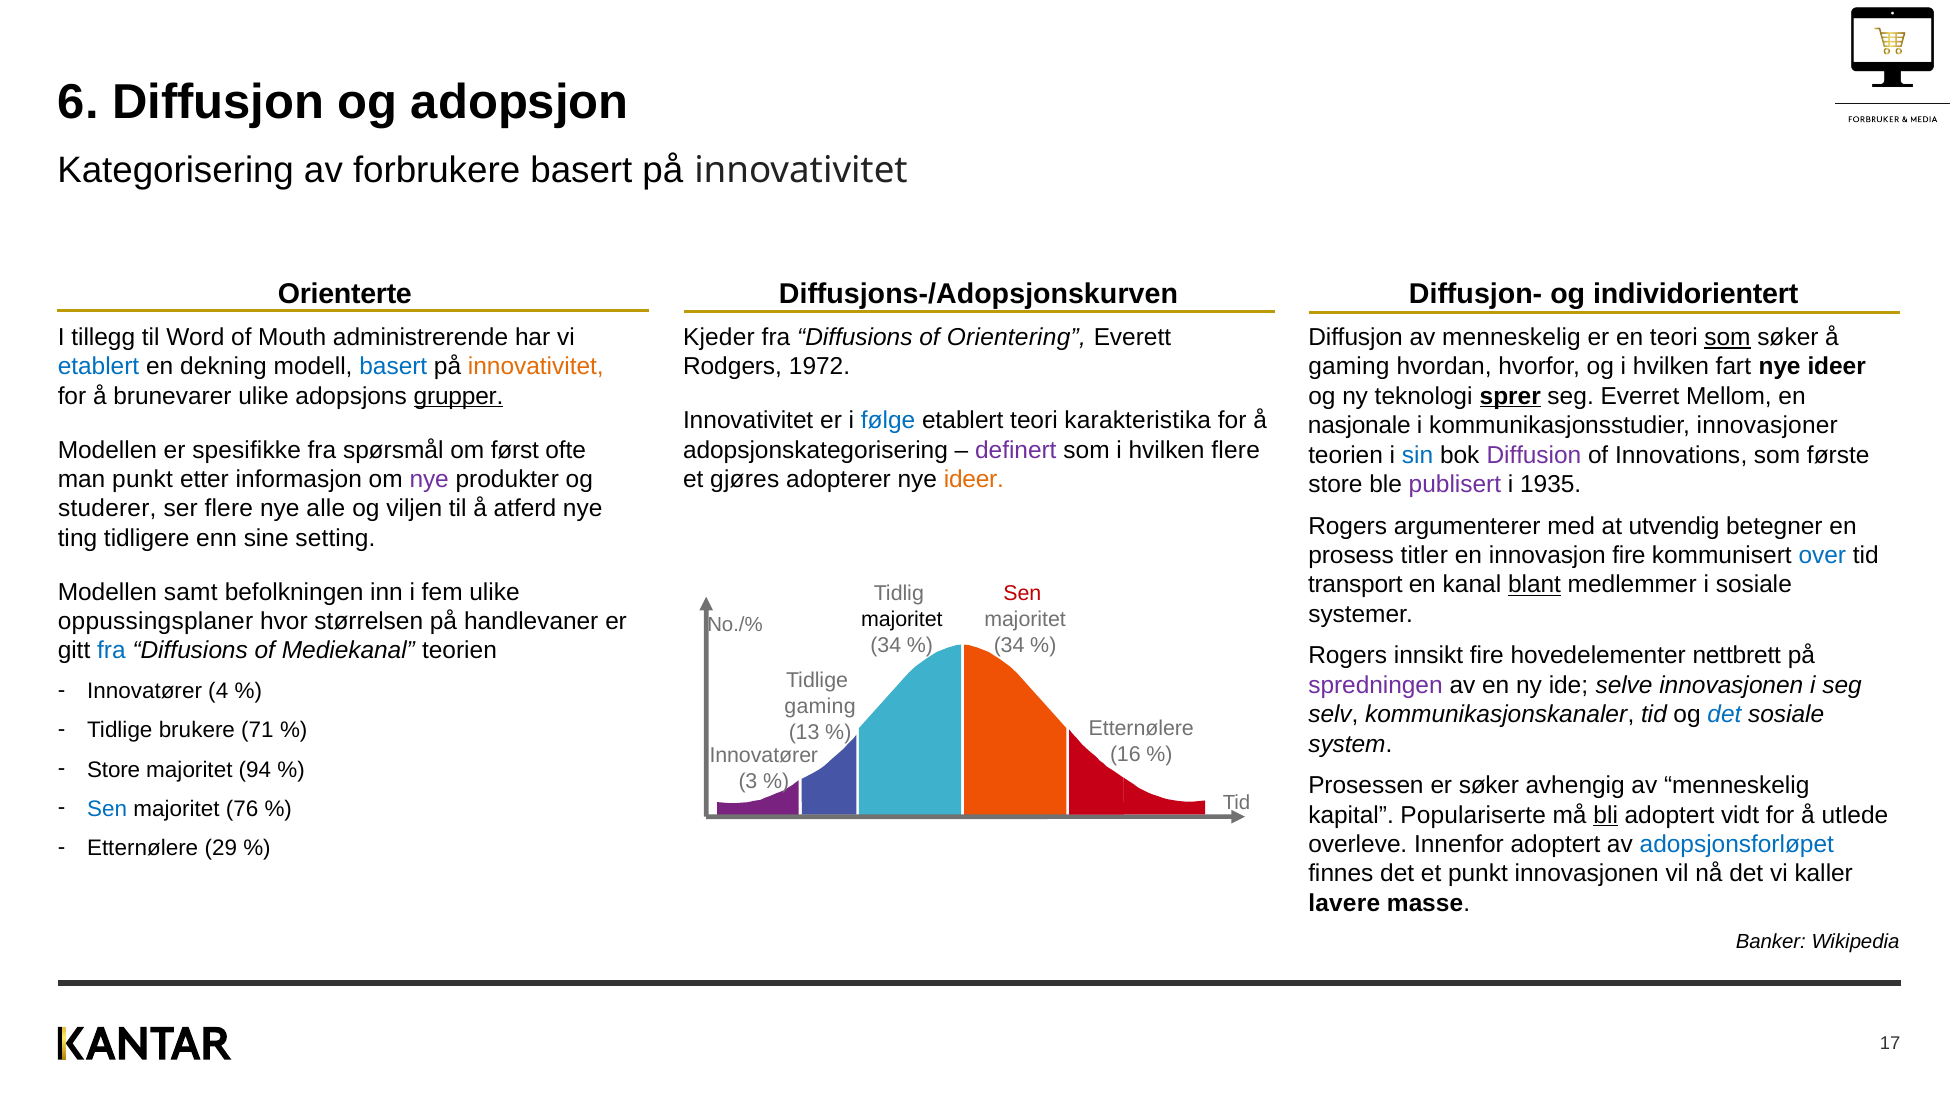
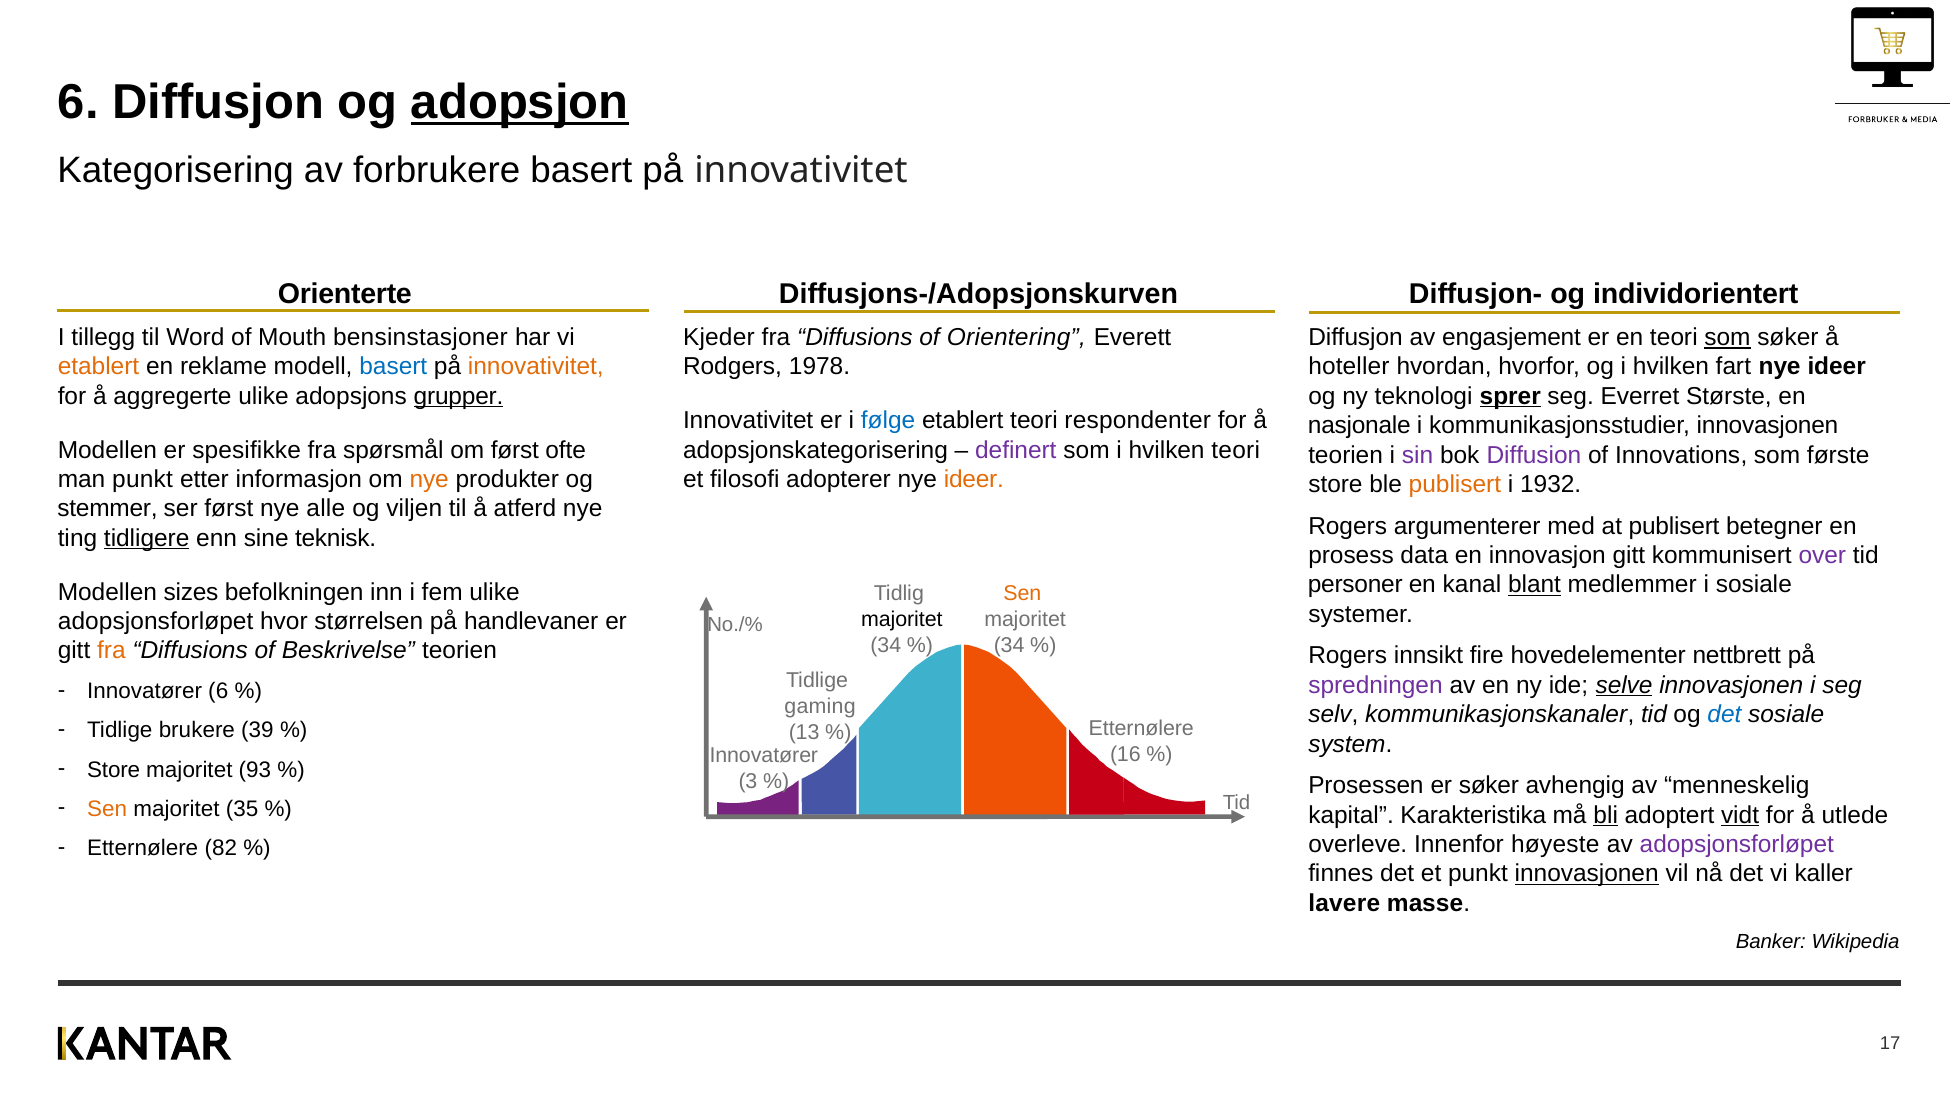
adopsjon underline: none -> present (520, 102)
administrerende: administrerende -> bensinstasjoner (420, 337)
Diffusjon av menneskelig: menneskelig -> engasjement (1512, 337)
etablert colour: blue -> orange (99, 367)
dekning: dekning -> reklame (223, 367)
1972: 1972 -> 1978 (820, 367)
gaming: gaming -> hoteller (1349, 367)
brunevarer: brunevarer -> aggregerte (172, 396)
Mellom: Mellom -> Største (1729, 396)
karakteristika: karakteristika -> respondenter (1138, 421)
kommunikasjonsstudier innovasjoner: innovasjoner -> innovasjonen (1768, 426)
hvilken flere: flere -> teori (1236, 450)
sin colour: blue -> purple (1418, 455)
nye colour: purple -> orange (429, 479)
gjøres: gjøres -> filosofi (745, 479)
publisert colour: purple -> orange (1455, 484)
1935: 1935 -> 1932 (1551, 484)
studerer: studerer -> stemmer (108, 509)
ser flere: flere -> først (229, 509)
at utvendig: utvendig -> publisert (1674, 526)
tidligere underline: none -> present (147, 538)
setting: setting -> teknisk (336, 538)
titler: titler -> data (1424, 555)
innovasjon fire: fire -> gitt (1629, 555)
over colour: blue -> purple (1822, 555)
transport: transport -> personer (1355, 585)
samt: samt -> sizes (191, 592)
Sen colour: red -> orange (1022, 594)
oppussingsplaner: oppussingsplaner -> adopsjonsforløpet (156, 621)
fra colour: blue -> orange (111, 651)
Mediekanal: Mediekanal -> Beskrivelse (348, 651)
selve underline: none -> present (1624, 685)
Innovatører 4: 4 -> 6 (218, 691)
71: 71 -> 39 (257, 730)
94: 94 -> 93 (255, 770)
Sen colour: blue -> orange (107, 809)
76: 76 -> 35 (242, 809)
Populariserte: Populariserte -> Karakteristika (1473, 815)
vidt underline: none -> present (1740, 815)
Innenfor adoptert: adoptert -> høyeste (1555, 844)
adopsjonsforløpet colour: blue -> purple (1737, 844)
29: 29 -> 82 (221, 848)
innovasjonen underline: none -> present (1587, 874)
